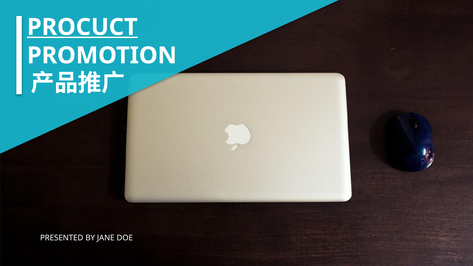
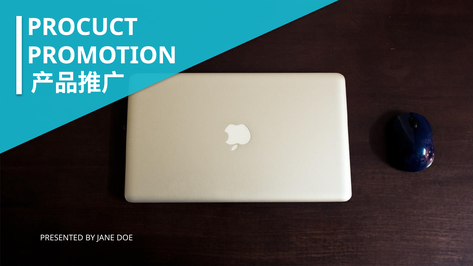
PROCUCT underline: present -> none (82, 27)
